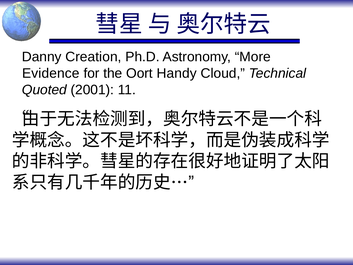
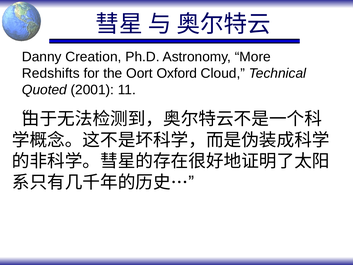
Evidence: Evidence -> Redshifts (51, 73)
Handy: Handy -> Oxford (177, 73)
